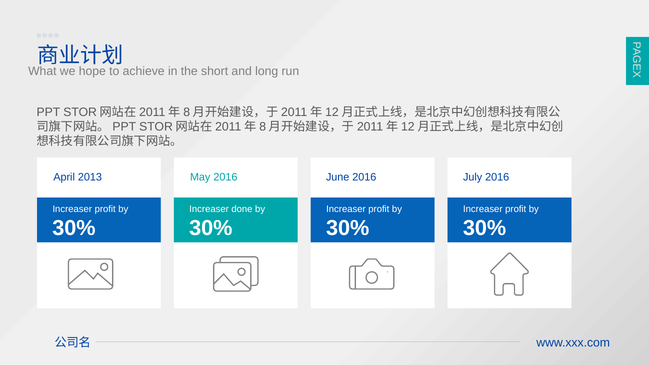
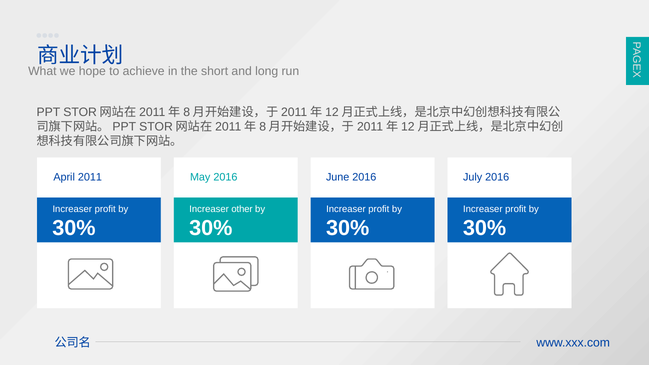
2013: 2013 -> 2011 (90, 177)
done: done -> other (242, 209)
